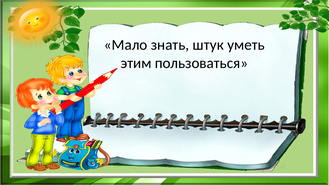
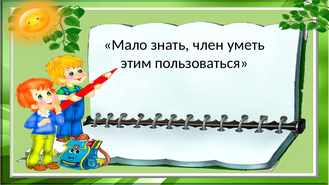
штук: штук -> член (208, 45)
